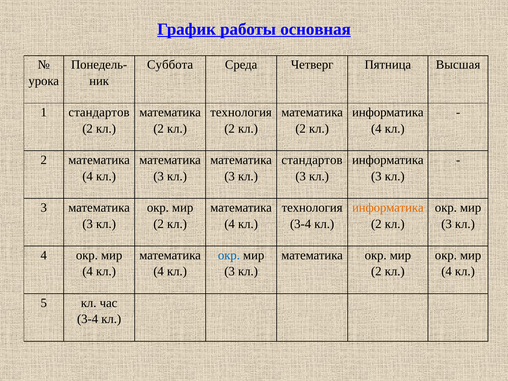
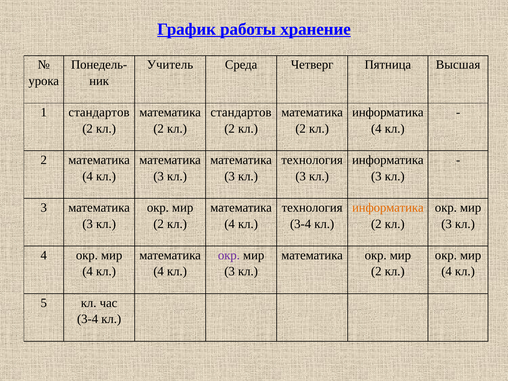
основная: основная -> хранение (316, 29)
Суббота: Суббота -> Учитель (170, 65)
технология: технология -> стандартов (241, 112)
стандартов: стандартов -> технология (312, 160)
окр colour: blue -> purple (229, 255)
